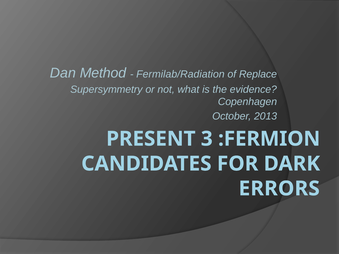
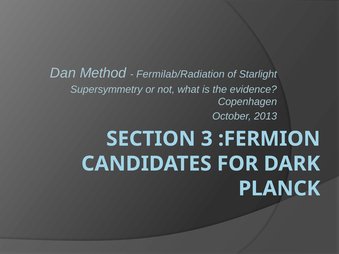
Replace: Replace -> Starlight (258, 74)
PRESENT: PRESENT -> SECTION (151, 139)
ERRORS: ERRORS -> PLANCK (279, 189)
